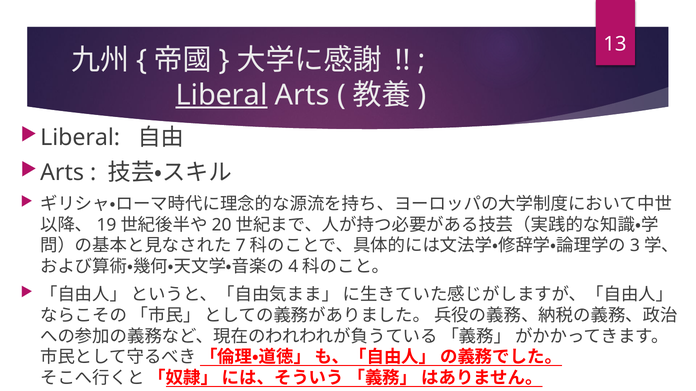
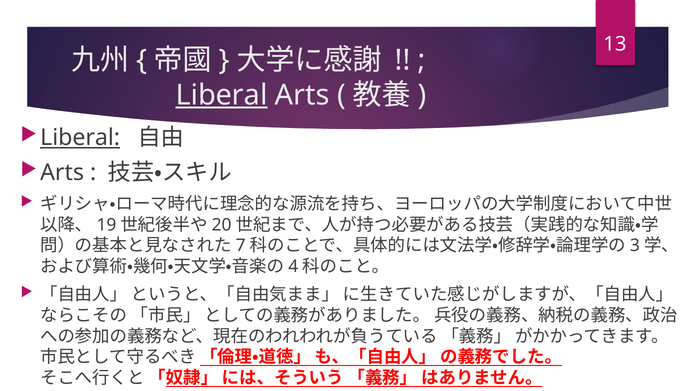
Liberal underline: none -> present (80, 138)
